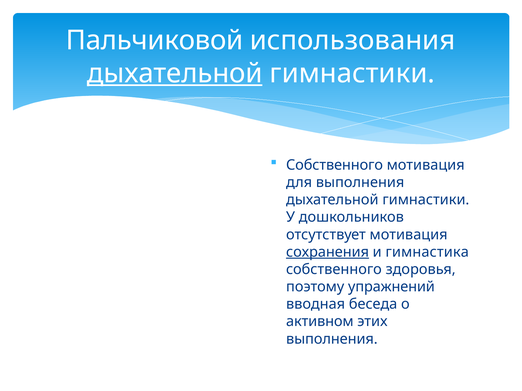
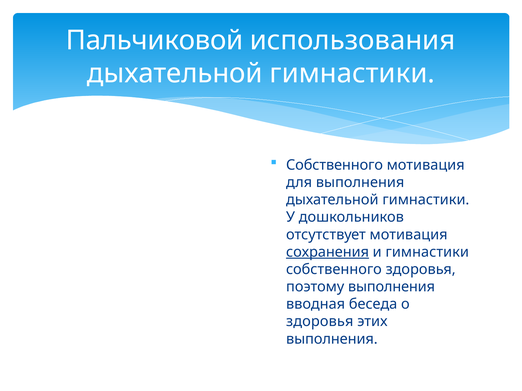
дыхательной underline: present -> none (175, 74)
и гимнастика: гимнастика -> гимнастики (427, 252)
поэтому упражнений: упражнений -> выполнения (391, 287)
активном: активном -> здоровья (320, 322)
